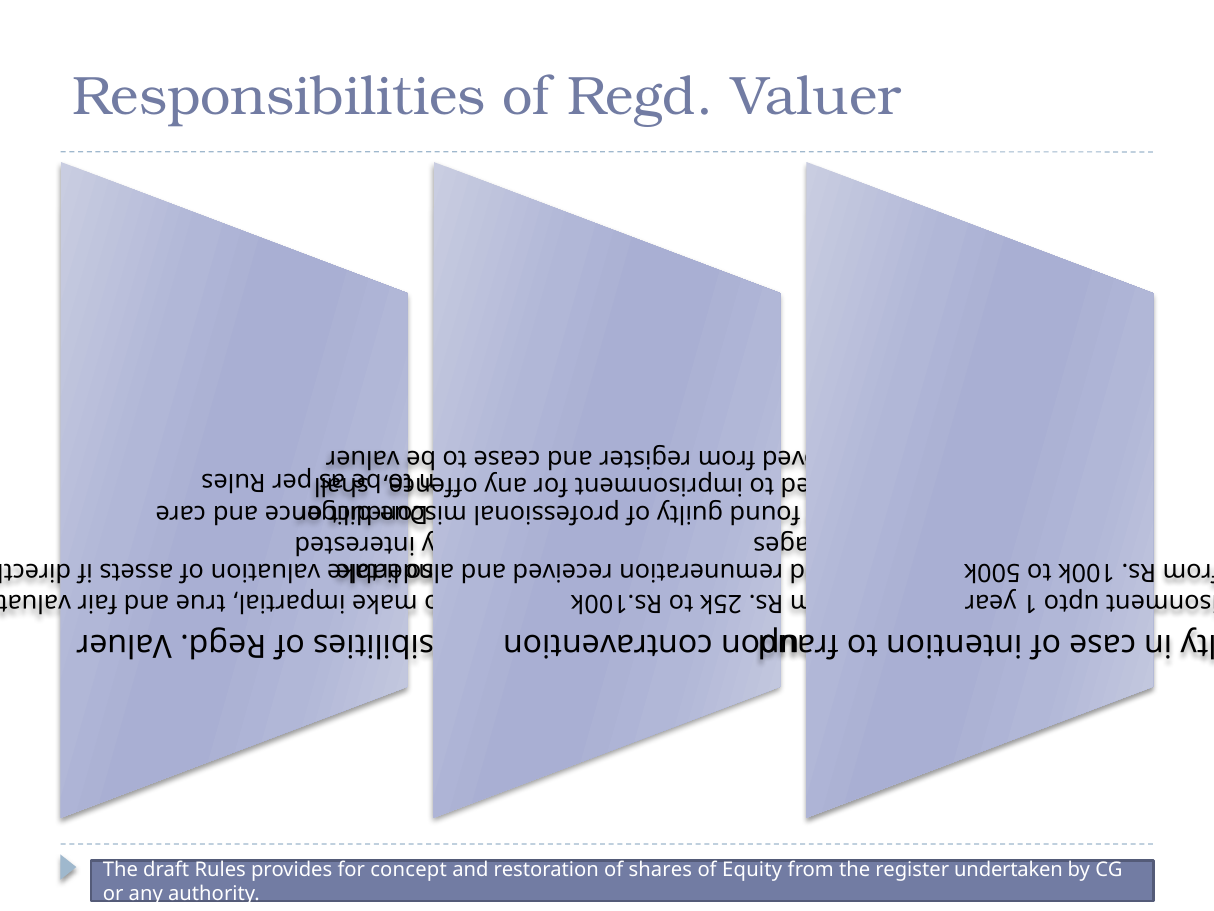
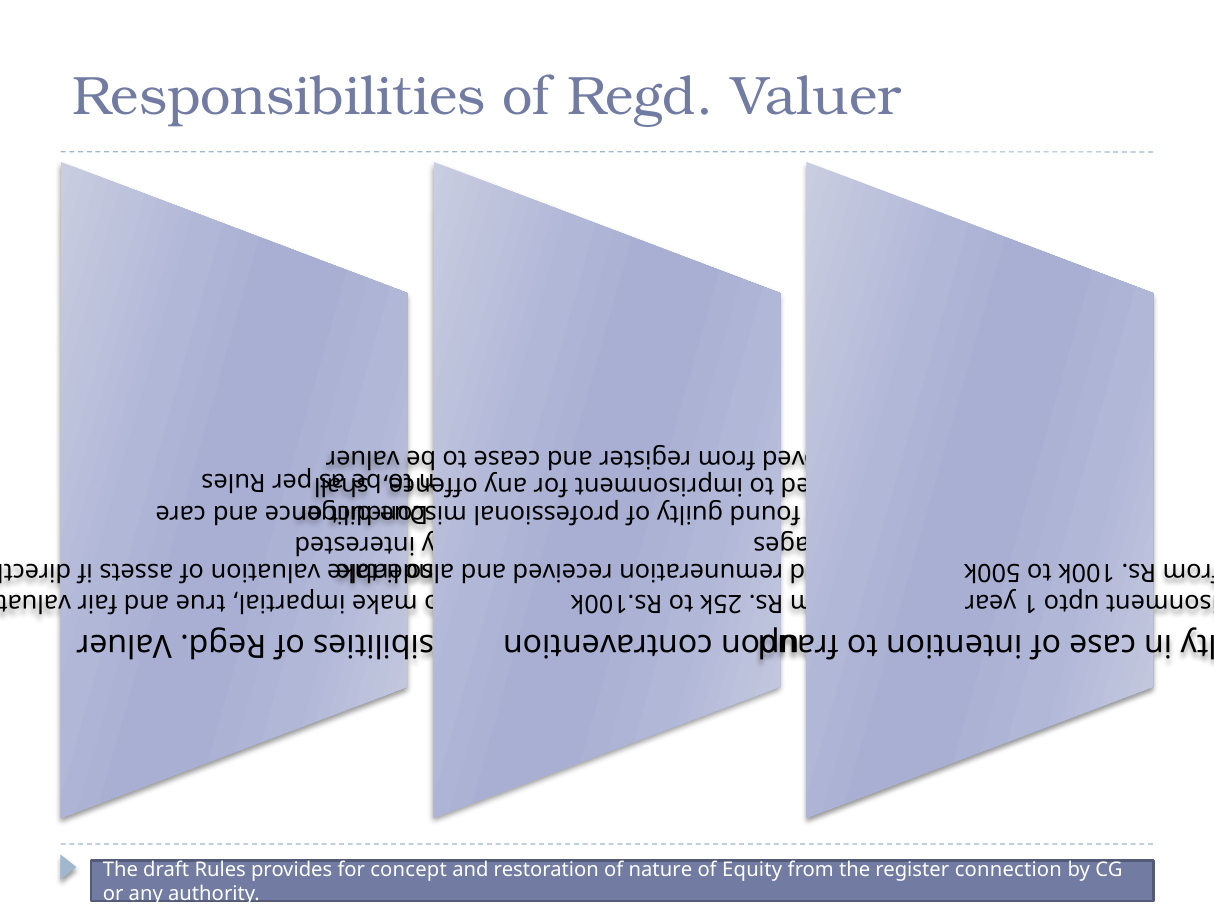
shares: shares -> nature (660, 869)
undertaken: undertaken -> connection (1008, 869)
